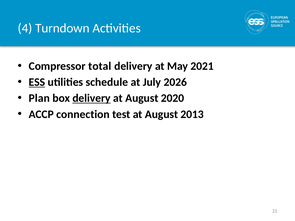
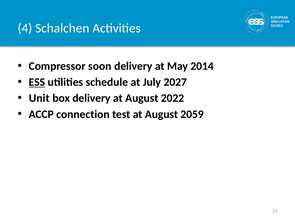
Turndown: Turndown -> Schalchen (62, 28)
total: total -> soon (100, 66)
2021: 2021 -> 2014 (202, 66)
2026: 2026 -> 2027 (175, 82)
Plan: Plan -> Unit (39, 98)
delivery underline: present -> none (92, 98)
2020: 2020 -> 2022 (173, 98)
2013: 2013 -> 2059 (192, 114)
